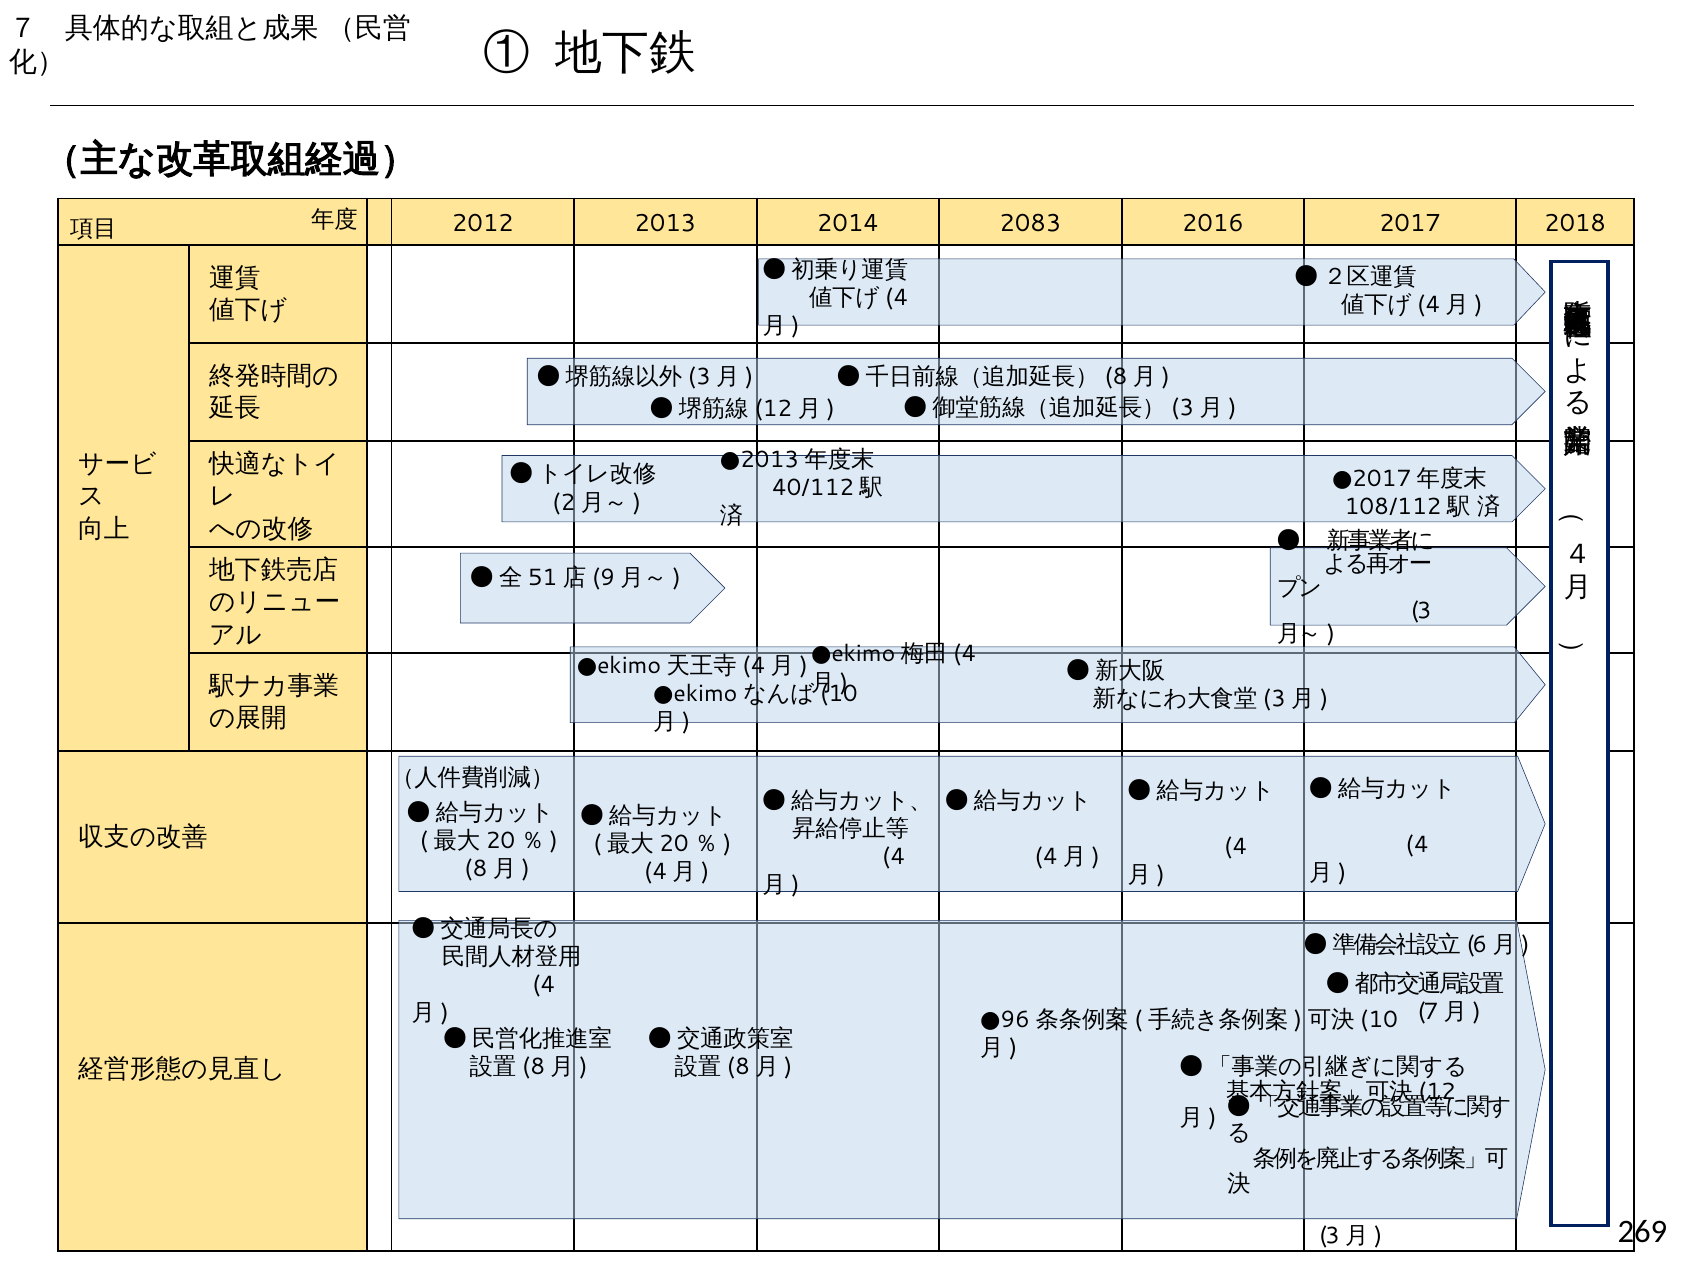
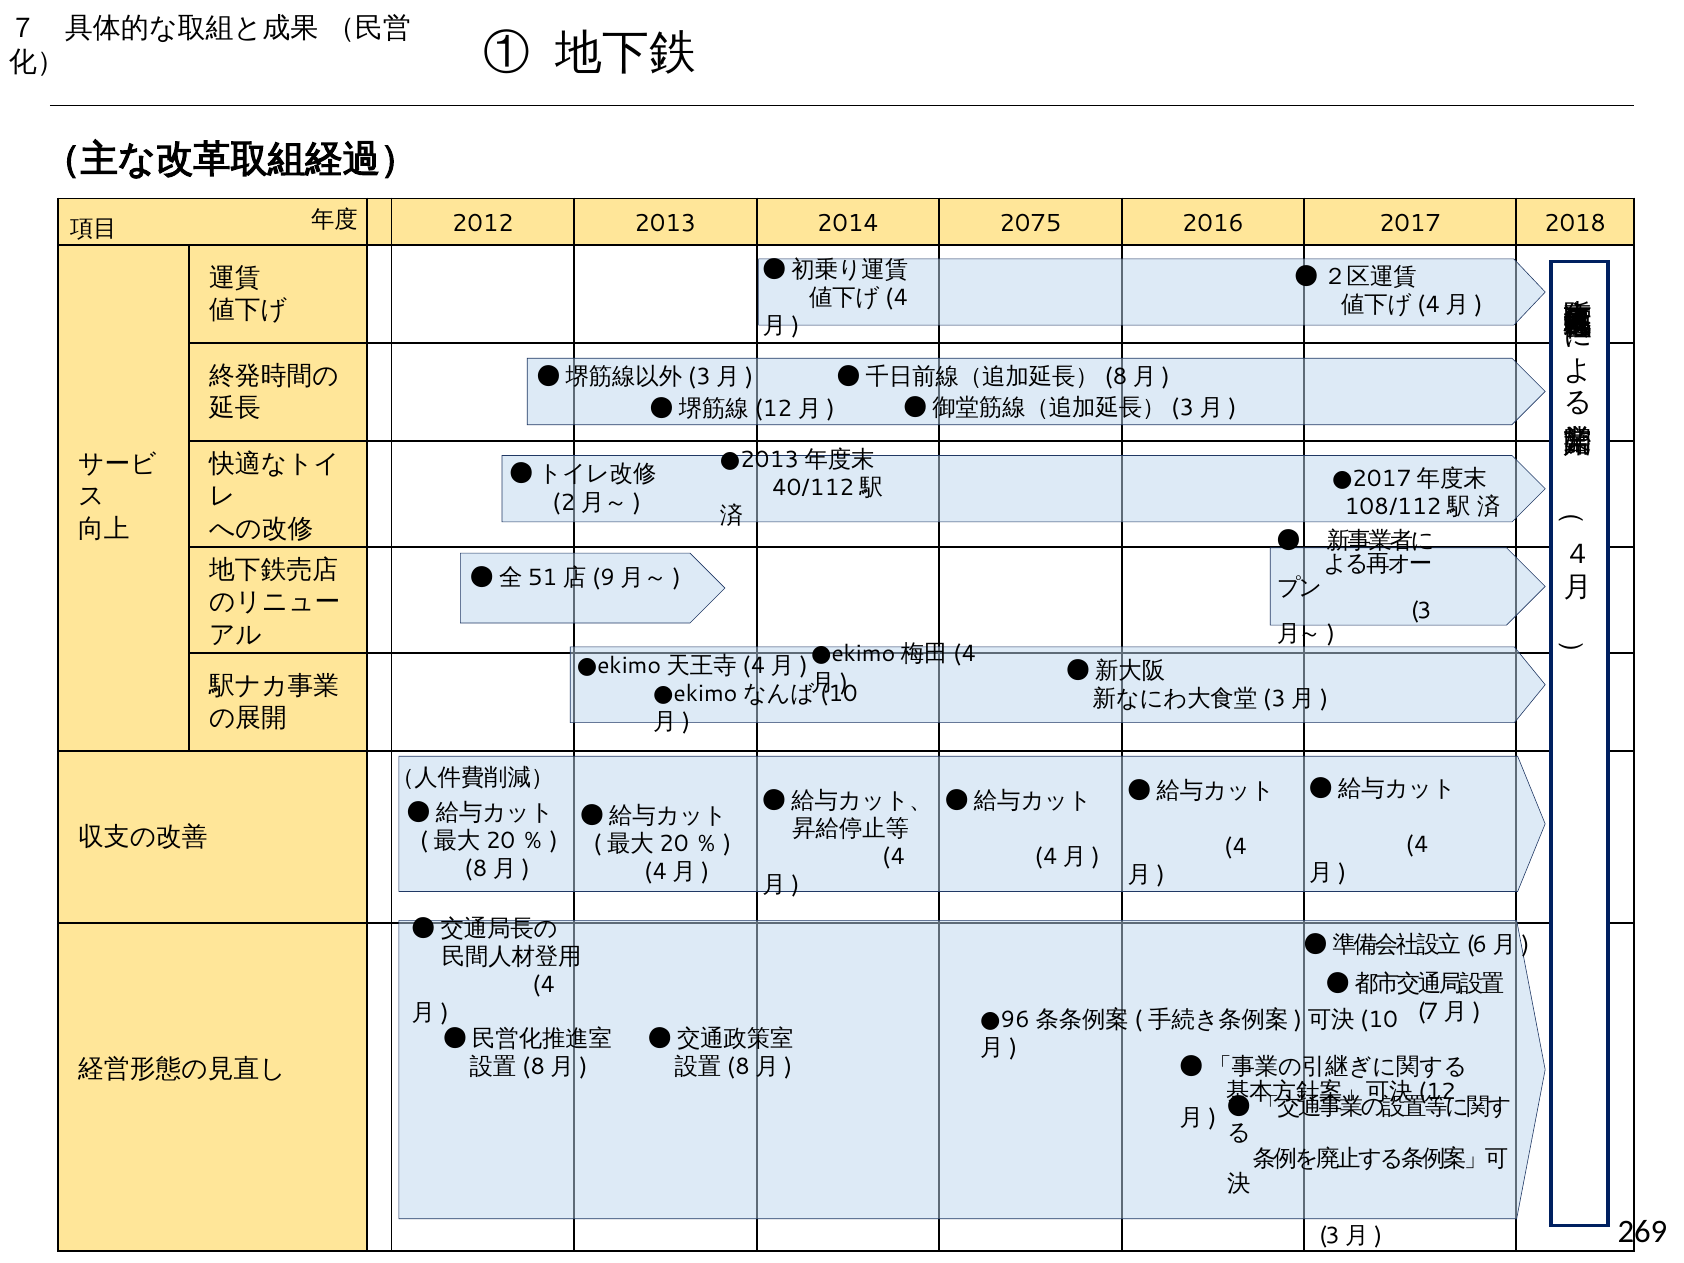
2083: 2083 -> 2075 (1030, 224)
